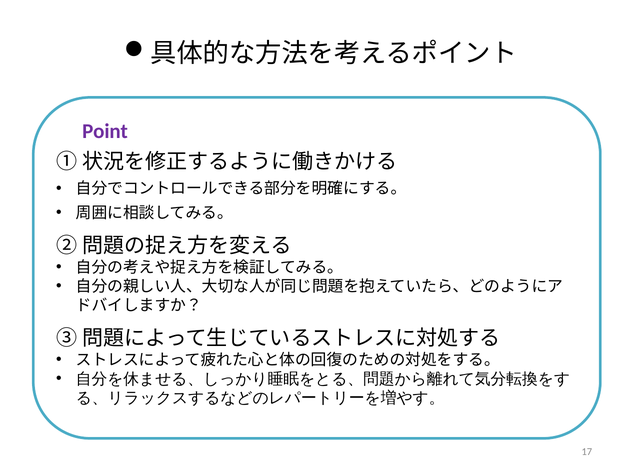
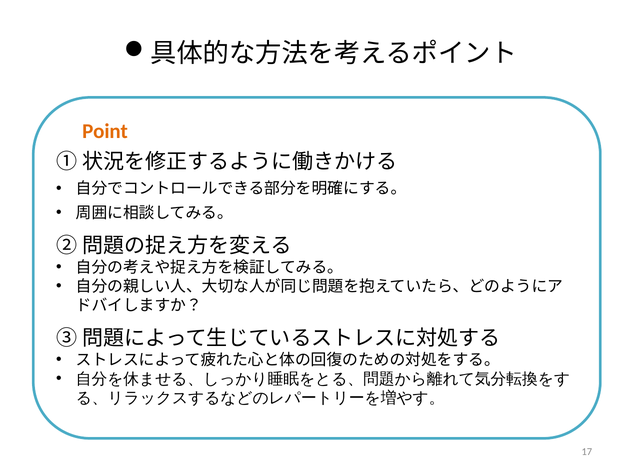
Point colour: purple -> orange (105, 131)
